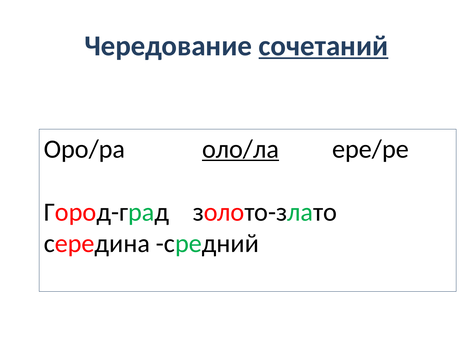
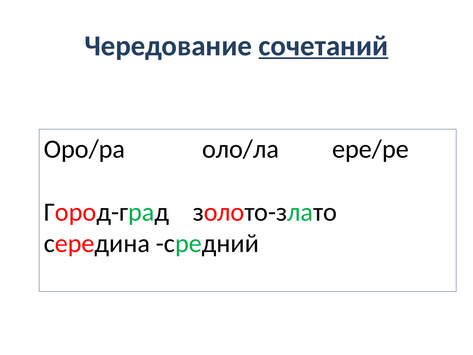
оло/ла underline: present -> none (241, 149)
